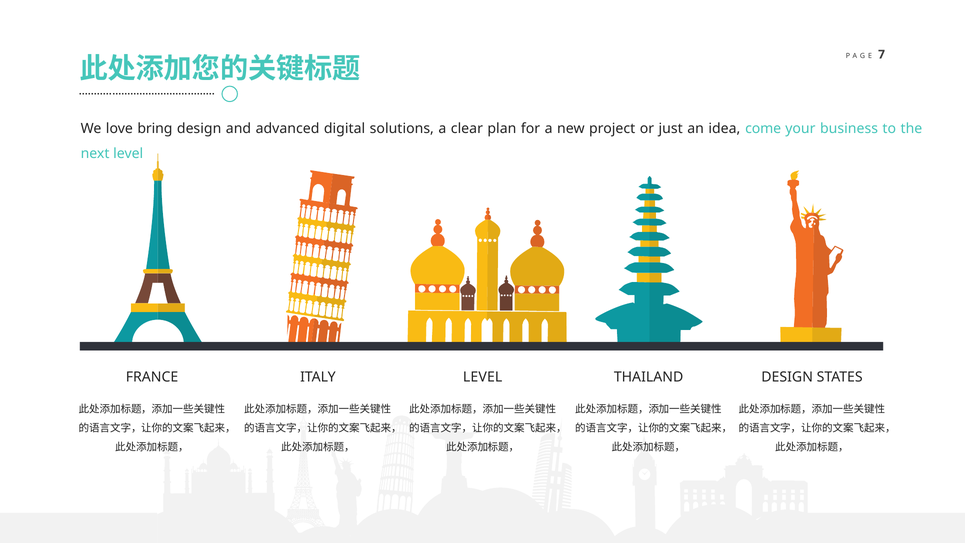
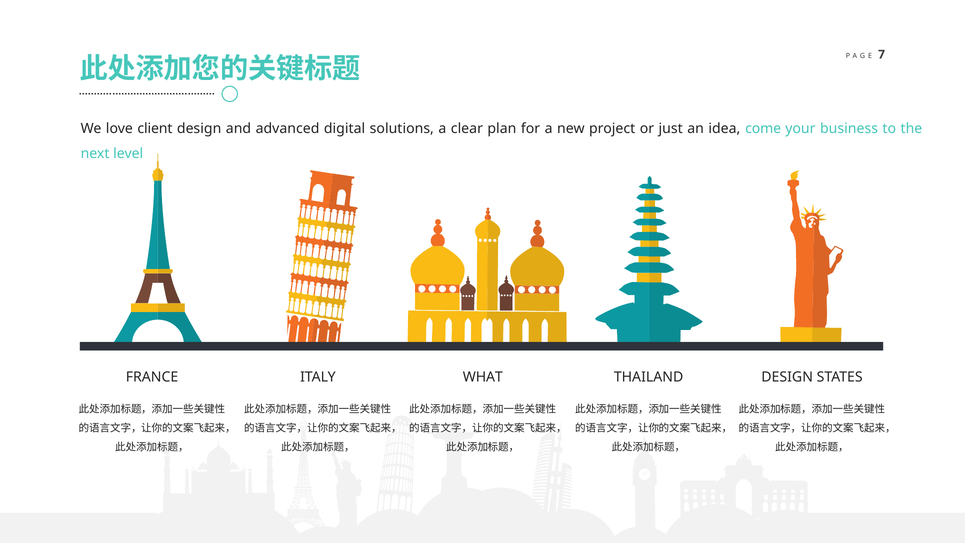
bring: bring -> client (155, 128)
ITALY LEVEL: LEVEL -> WHAT (483, 377)
